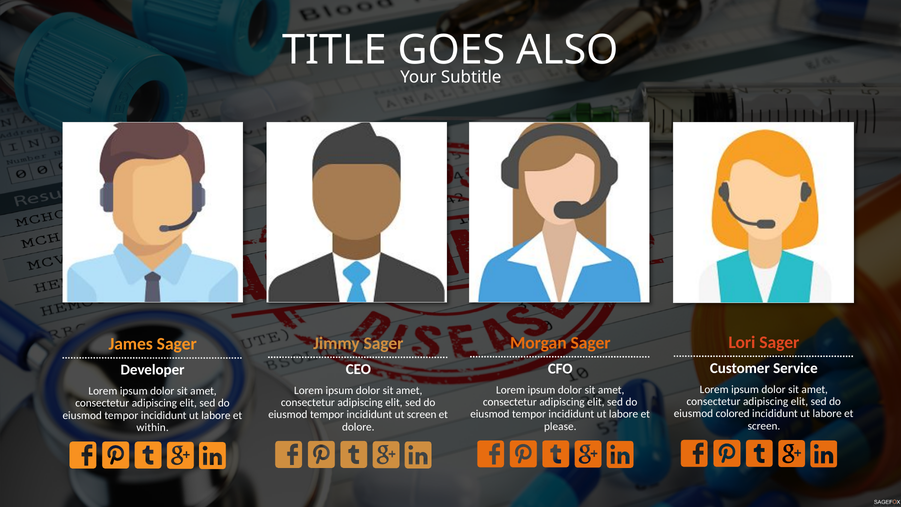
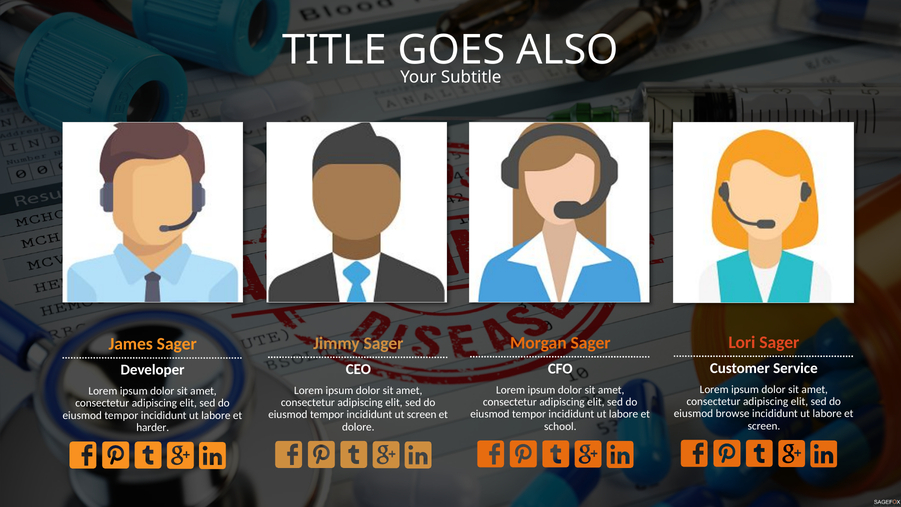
colored: colored -> browse (733, 413)
please: please -> school (560, 426)
within: within -> harder (153, 427)
